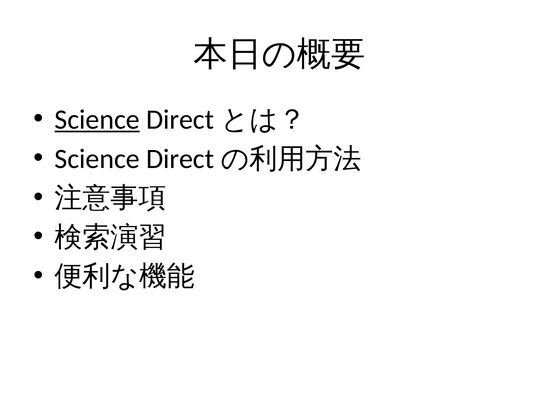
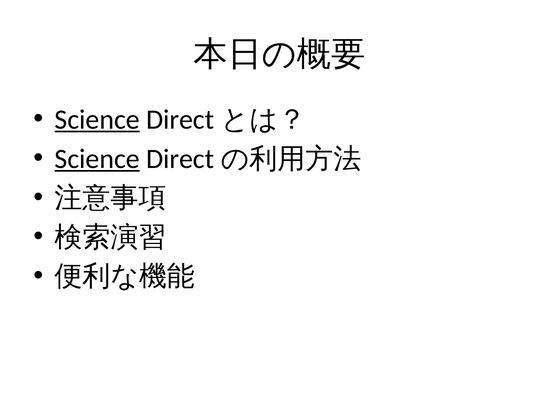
Science underline: none -> present (97, 158)
